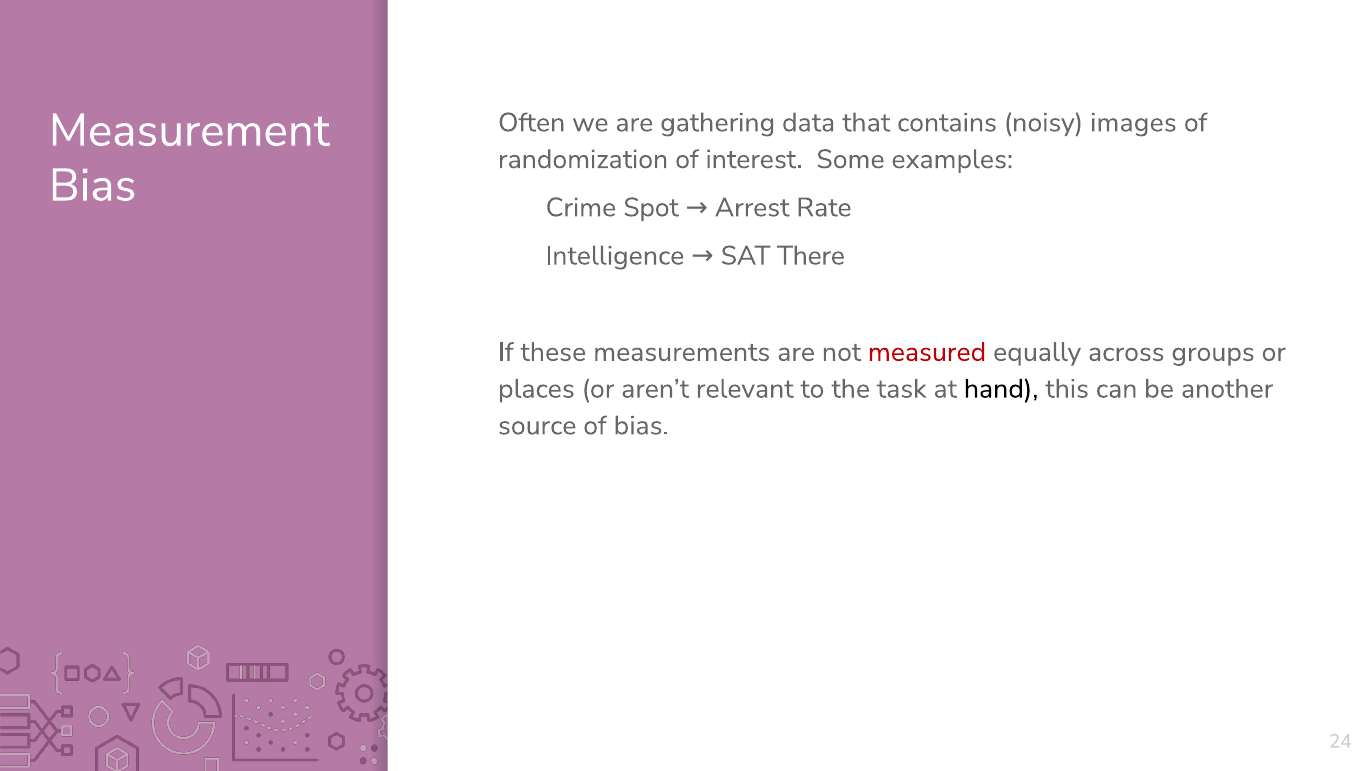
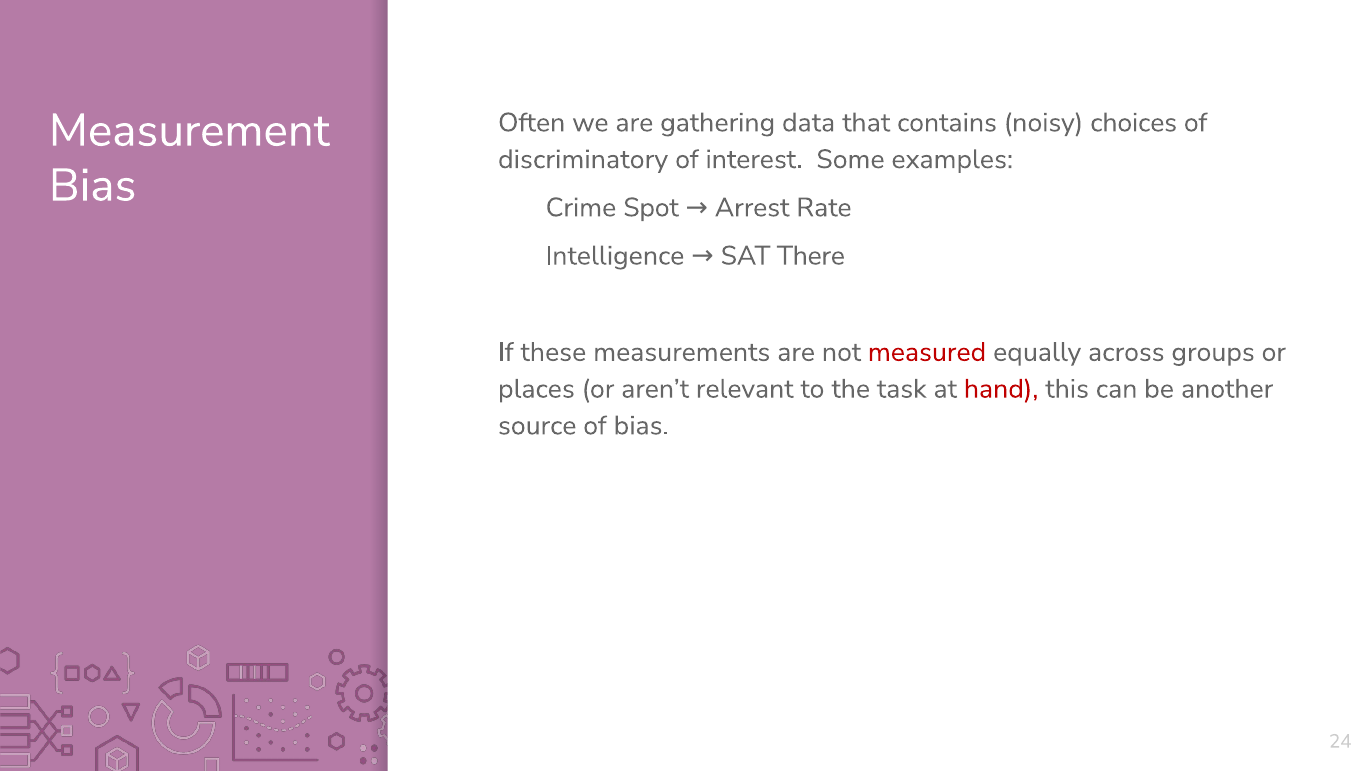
images: images -> choices (1134, 123)
randomization: randomization -> discriminatory (583, 159)
hand colour: black -> red (1001, 389)
